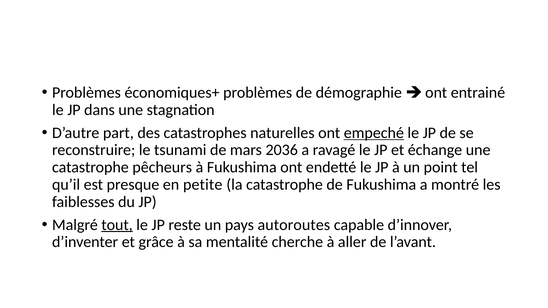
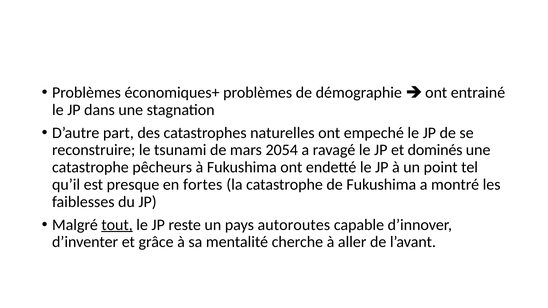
empeché underline: present -> none (374, 133)
2036: 2036 -> 2054 (282, 150)
échange: échange -> dominés (435, 150)
petite: petite -> fortes (203, 185)
